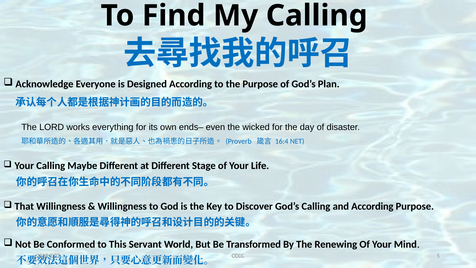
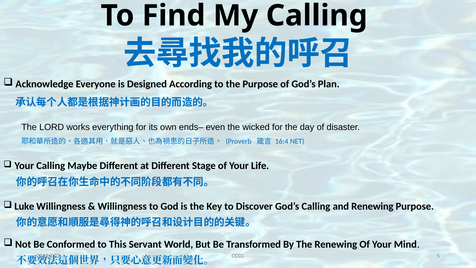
That: That -> Luke (24, 206)
and According: According -> Renewing (372, 206)
